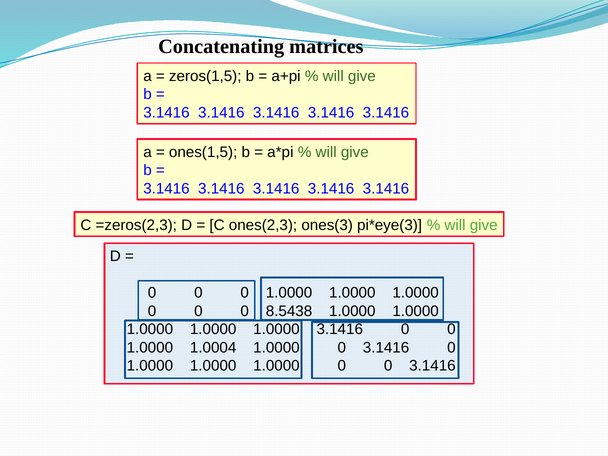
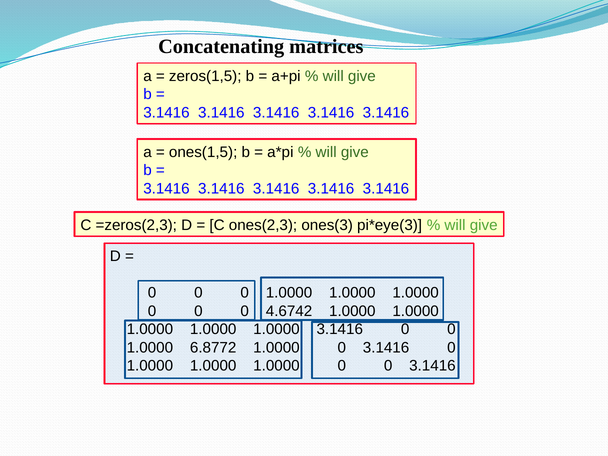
8.5438: 8.5438 -> 4.6742 (289, 311)
1.0004: 1.0004 -> 6.8772 (213, 348)
